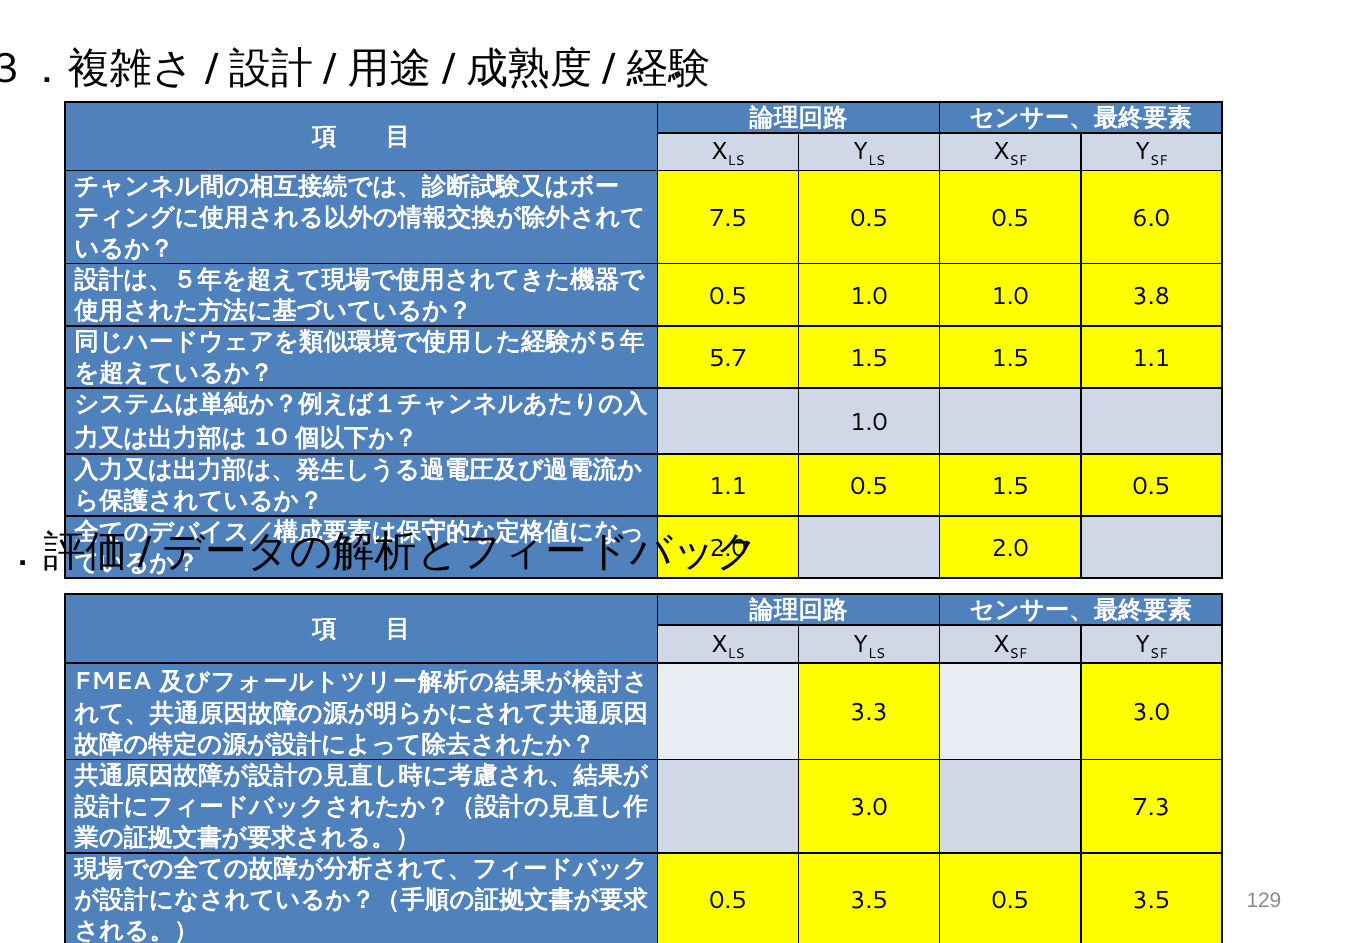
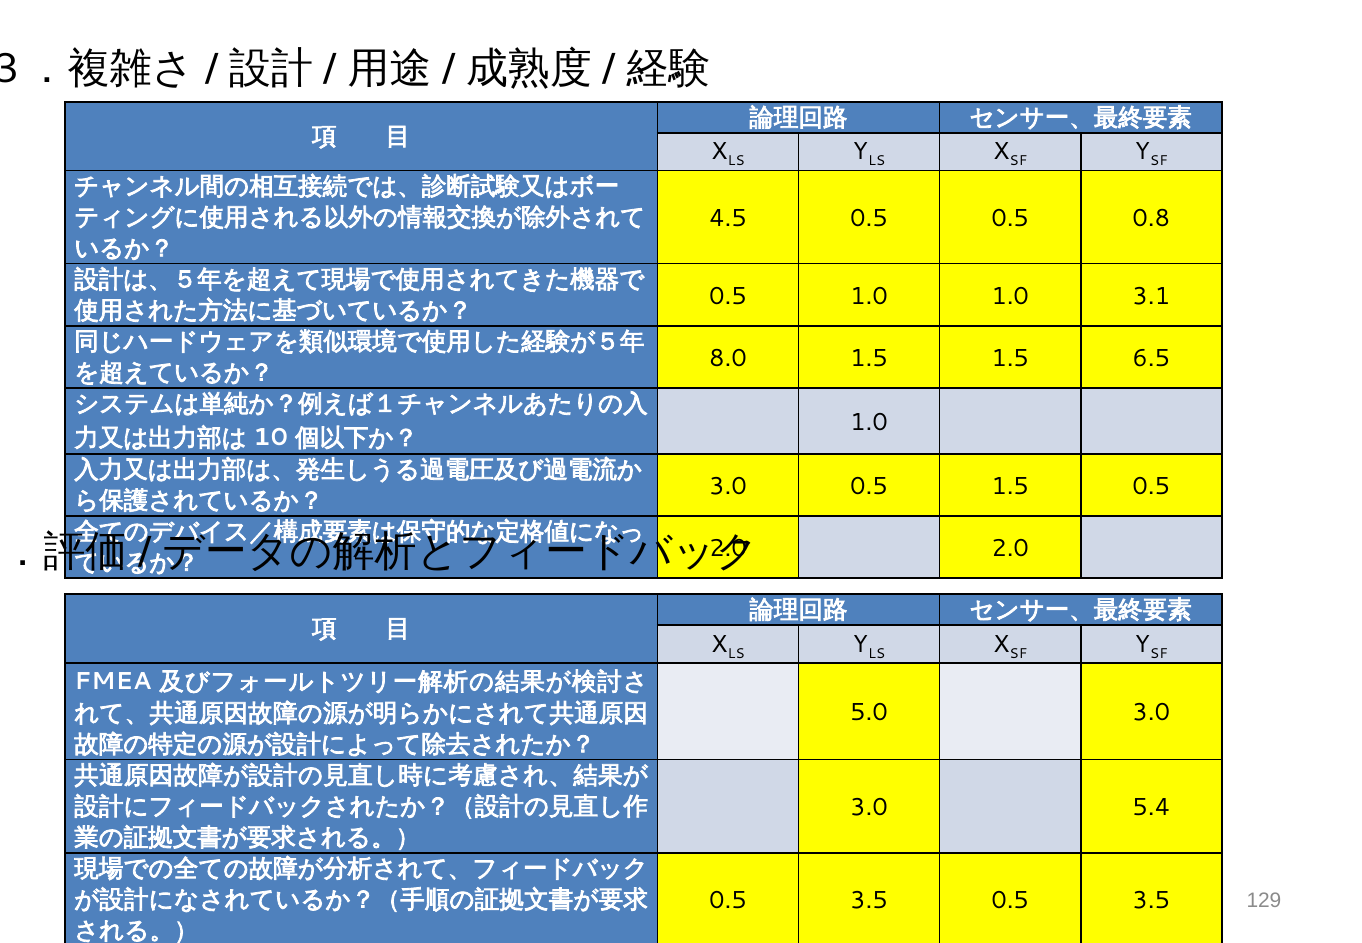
7.5: 7.5 -> 4.5 (728, 218)
6.0: 6.0 -> 0.8 (1151, 218)
3.8: 3.8 -> 3.1 (1151, 296)
5.7: 5.7 -> 8.0 (728, 358)
1.5 1.1: 1.1 -> 6.5 (1151, 358)
1.1: 1.1 -> 3.0 (728, 486)
3.3: 3.3 -> 5.0 (869, 713)
7.3: 7.3 -> 5.4 (1151, 808)
